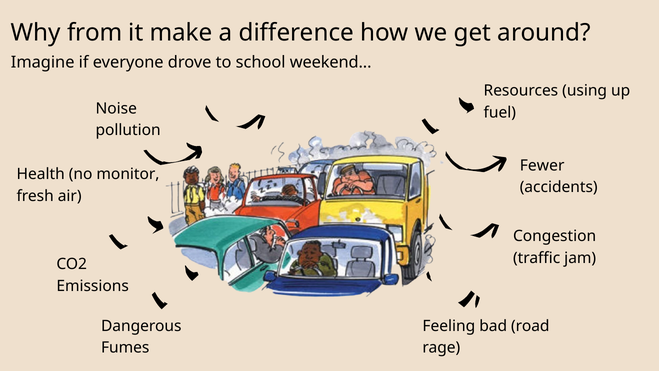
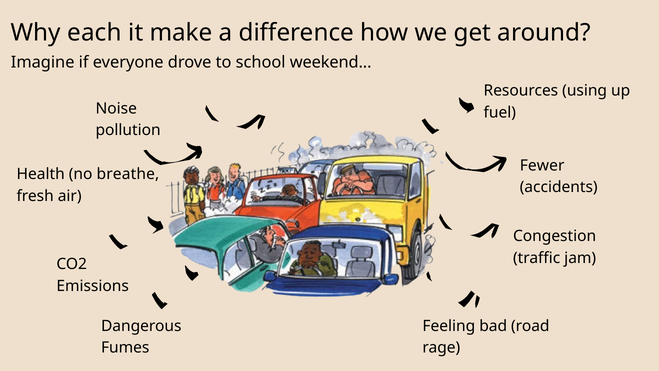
from: from -> each (94, 33)
monitor: monitor -> breathe (128, 174)
